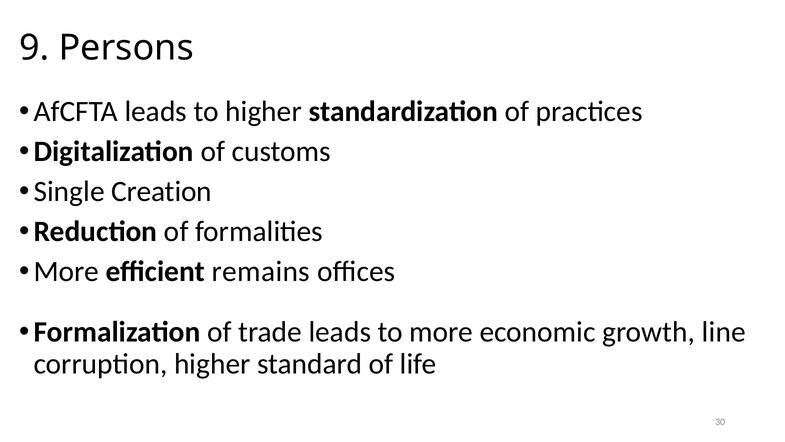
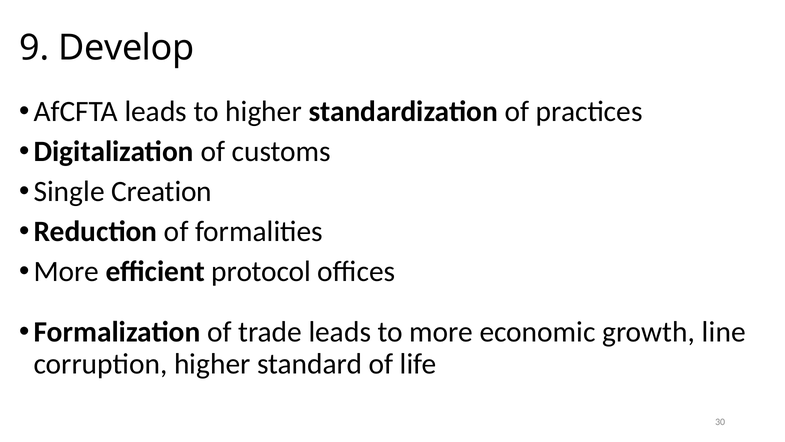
Persons: Persons -> Develop (126, 48)
remains: remains -> protocol (261, 271)
